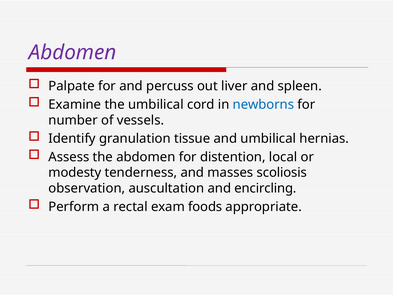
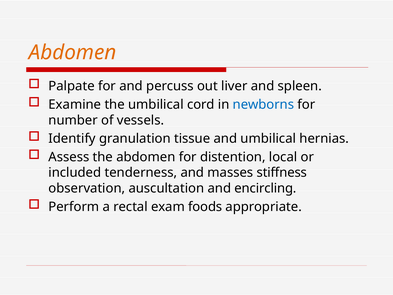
Abdomen colour: purple -> orange (73, 52)
modesty: modesty -> included (75, 173)
scoliosis: scoliosis -> stiffness (282, 173)
